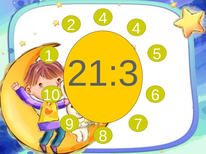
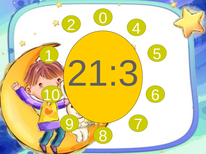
2 4: 4 -> 0 (103, 18)
